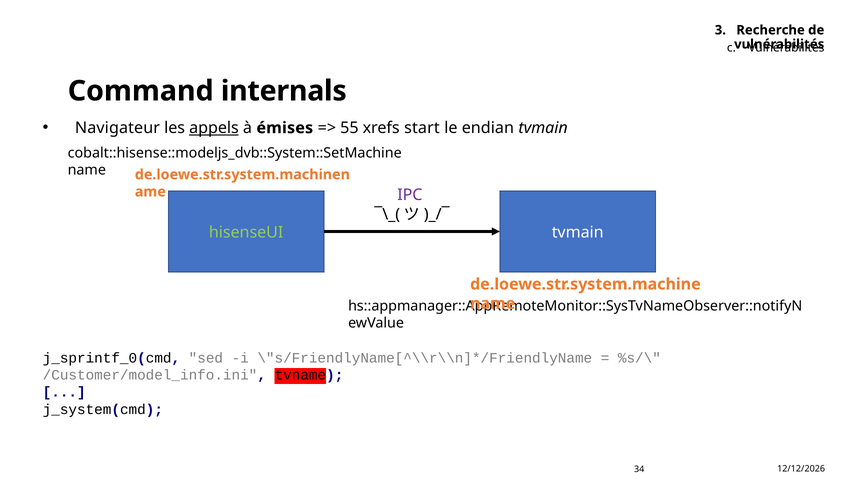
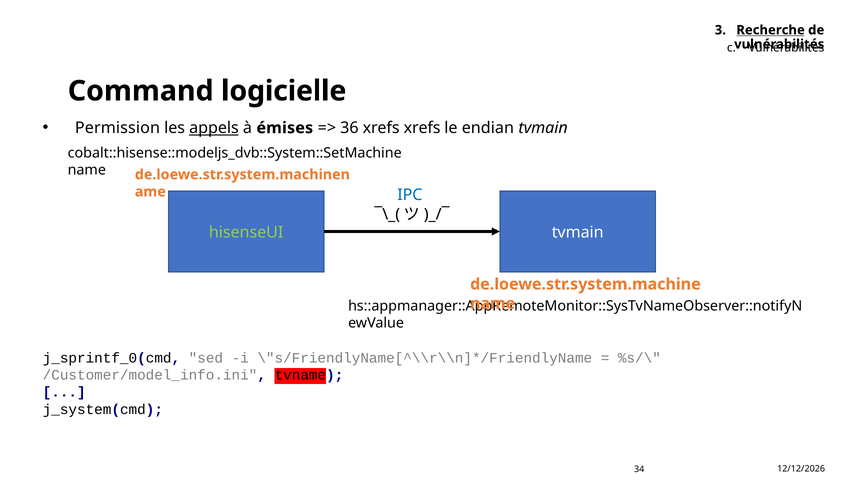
Recherche underline: none -> present (771, 30)
internals: internals -> logicielle (284, 91)
Navigateur: Navigateur -> Permission (117, 128)
55: 55 -> 36 (349, 128)
xrefs start: start -> xrefs (422, 128)
IPC colour: purple -> blue (410, 195)
